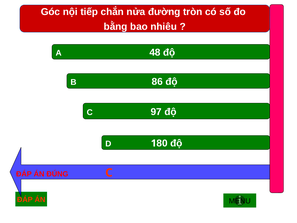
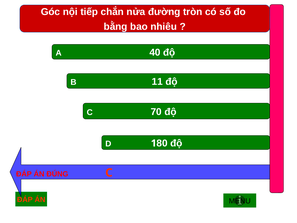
48: 48 -> 40 (155, 52)
86: 86 -> 11 (157, 82)
97: 97 -> 70 (156, 112)
